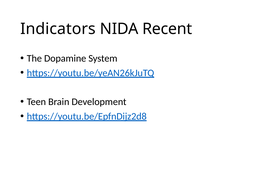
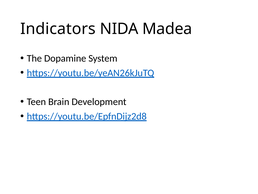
Recent: Recent -> Madea (167, 29)
